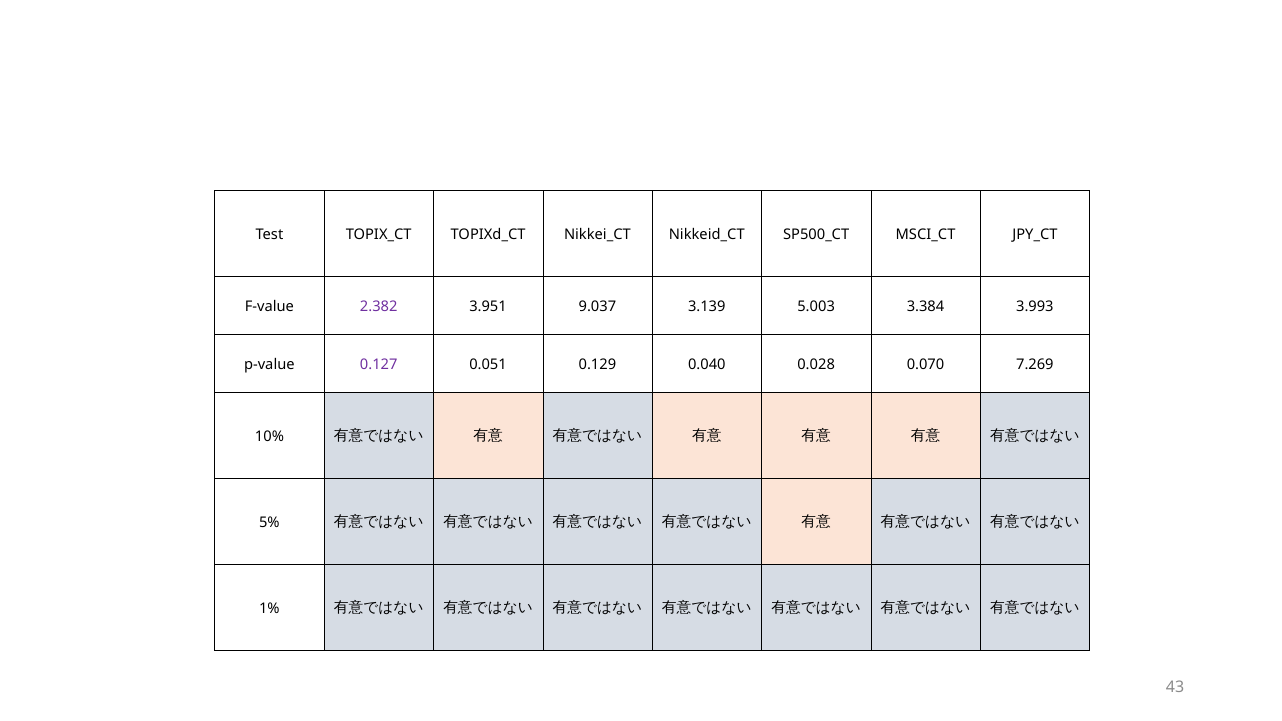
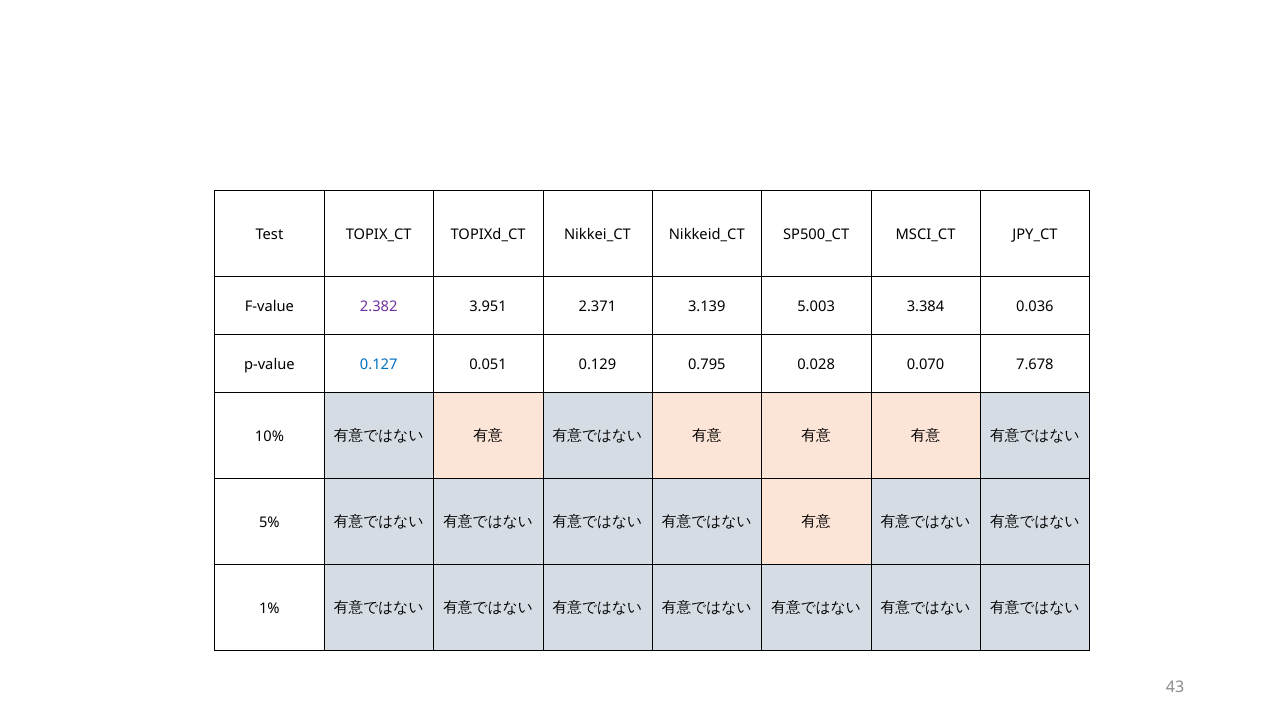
9.037: 9.037 -> 2.371 (597, 307)
3.993: 3.993 -> 0.036 (1035, 307)
0.127 colour: purple -> blue (379, 364)
0.040: 0.040 -> 0.795 (707, 364)
7.269: 7.269 -> 7.678 (1035, 364)
